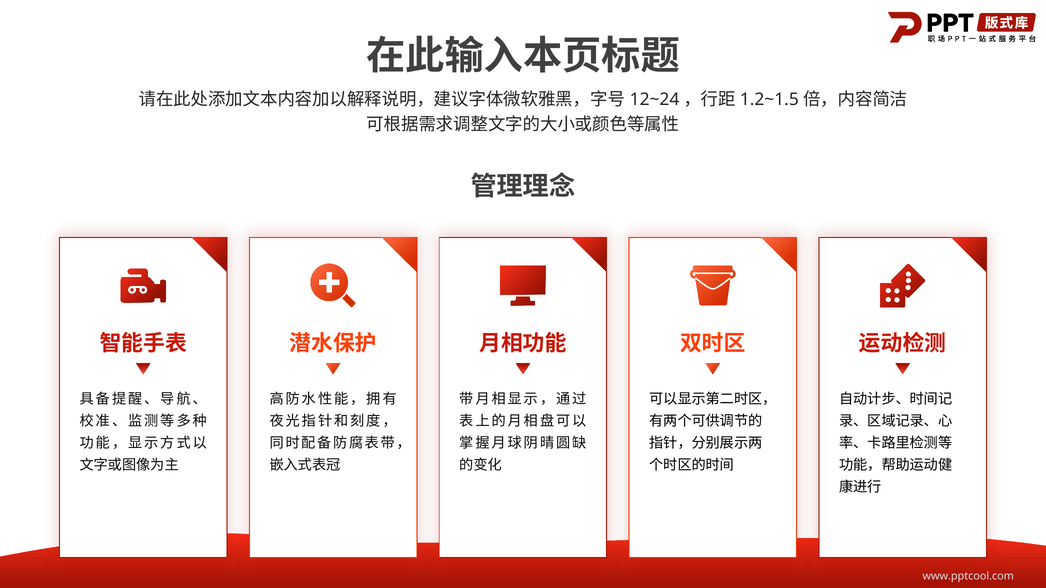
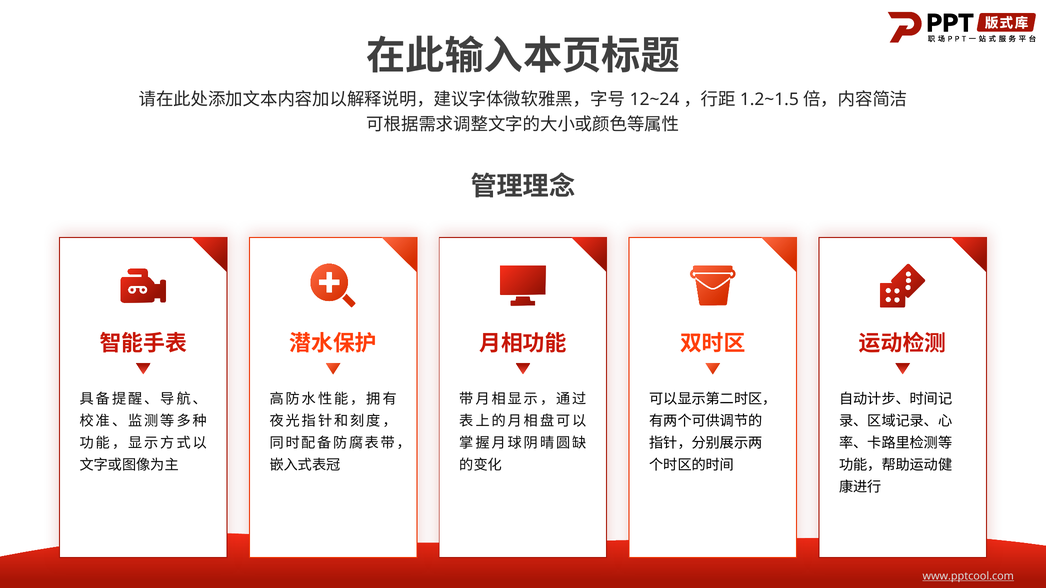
www.pptcool.com underline: none -> present (968, 576)
